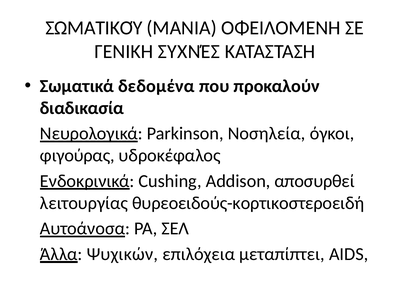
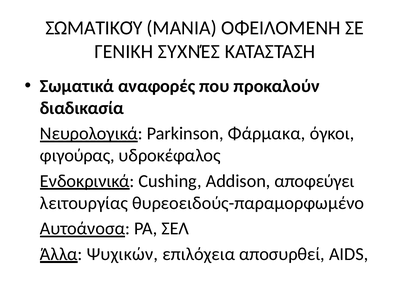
δεδομένα: δεδομένα -> αναφορές (157, 86)
Νοσηλεία: Νοσηλεία -> Φάρμακα (267, 133)
αποσυρθεί: αποσυρθεί -> αποφεύγει (315, 181)
θυρεοειδούς-κορτικοστεροειδή: θυρεοειδούς-κορτικοστεροειδή -> θυρεοειδούς-παραμορφωμένο (248, 203)
μεταπίπτει: μεταπίπτει -> αποσυρθεί (282, 254)
